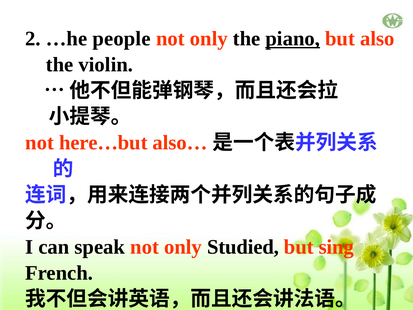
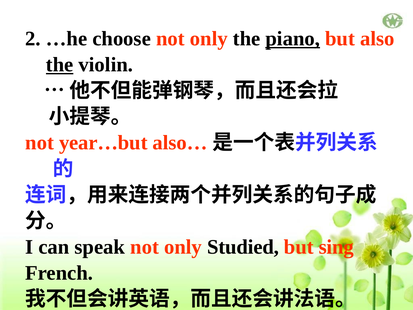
people: people -> choose (122, 39)
the underline: none -> present (60, 65)
here…but: here…but -> year…but (103, 143)
